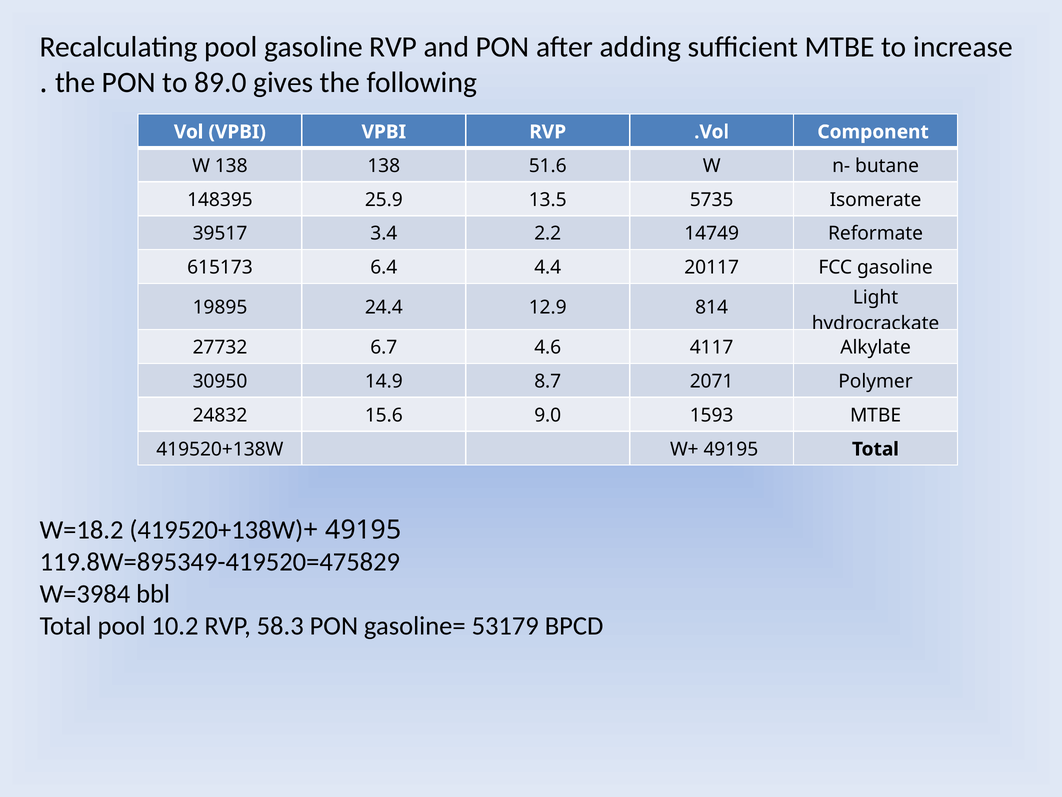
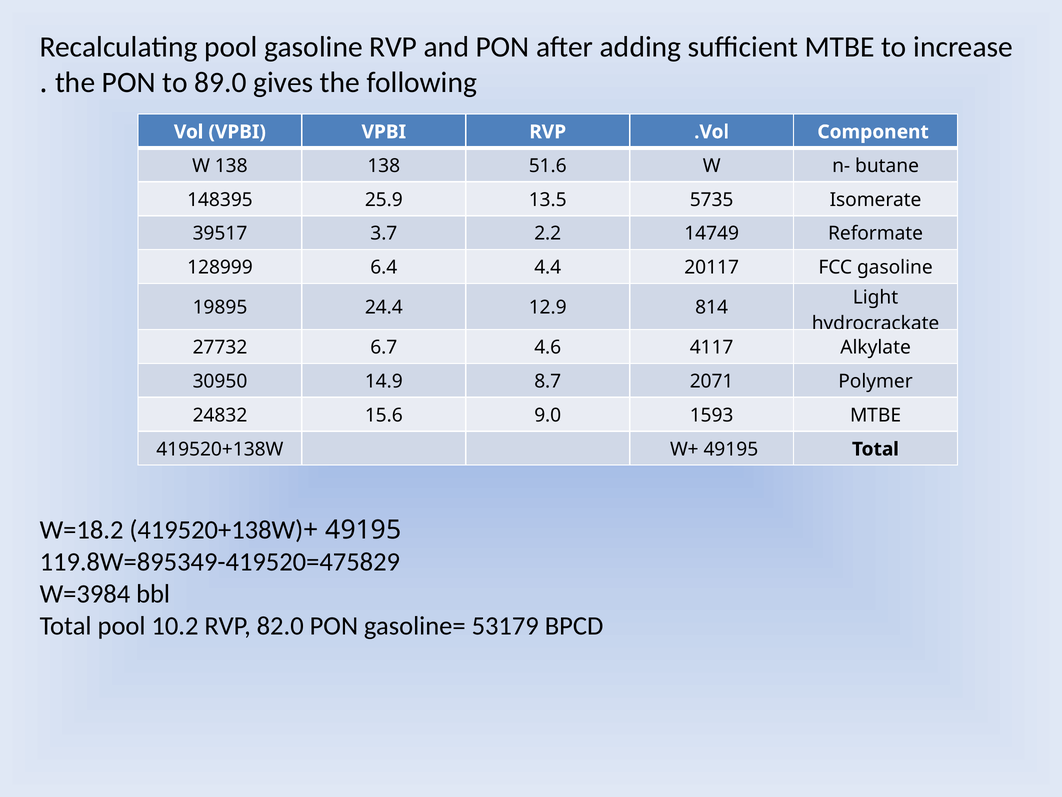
3.4: 3.4 -> 3.7 (384, 233)
615173: 615173 -> 128999 (220, 267)
58.3: 58.3 -> 82.0 (280, 625)
